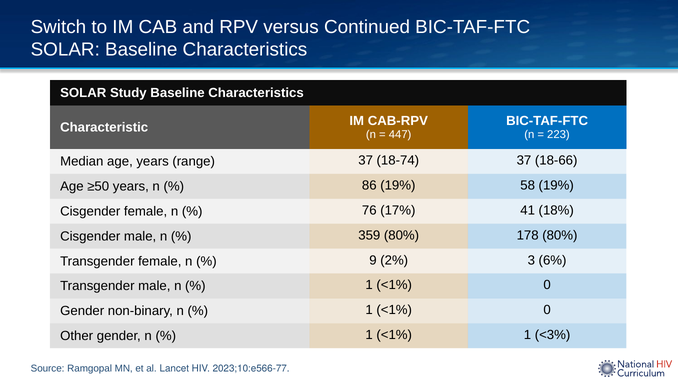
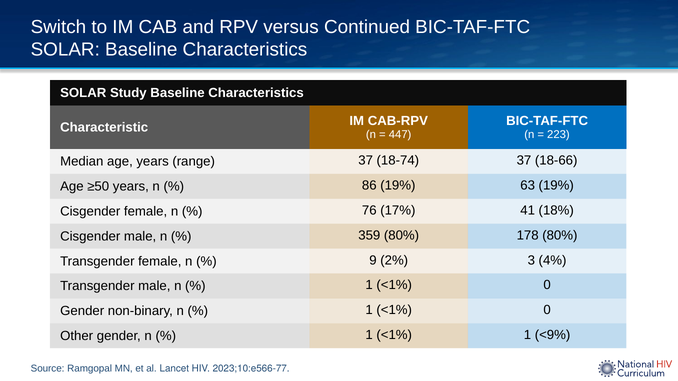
58: 58 -> 63 (528, 186)
6%: 6% -> 4% (553, 260)
<3%: <3% -> <9% (553, 335)
